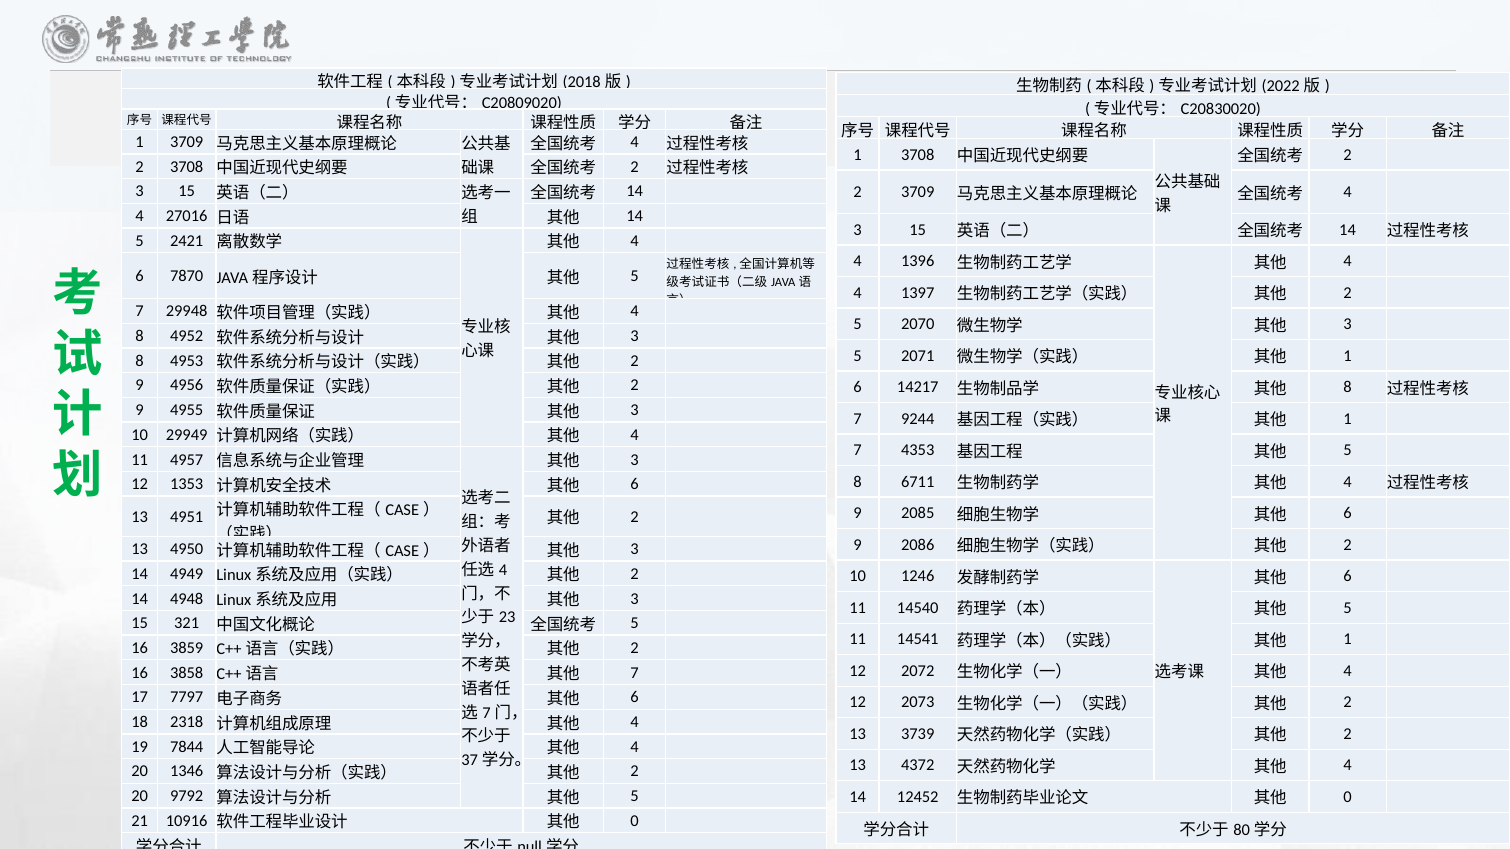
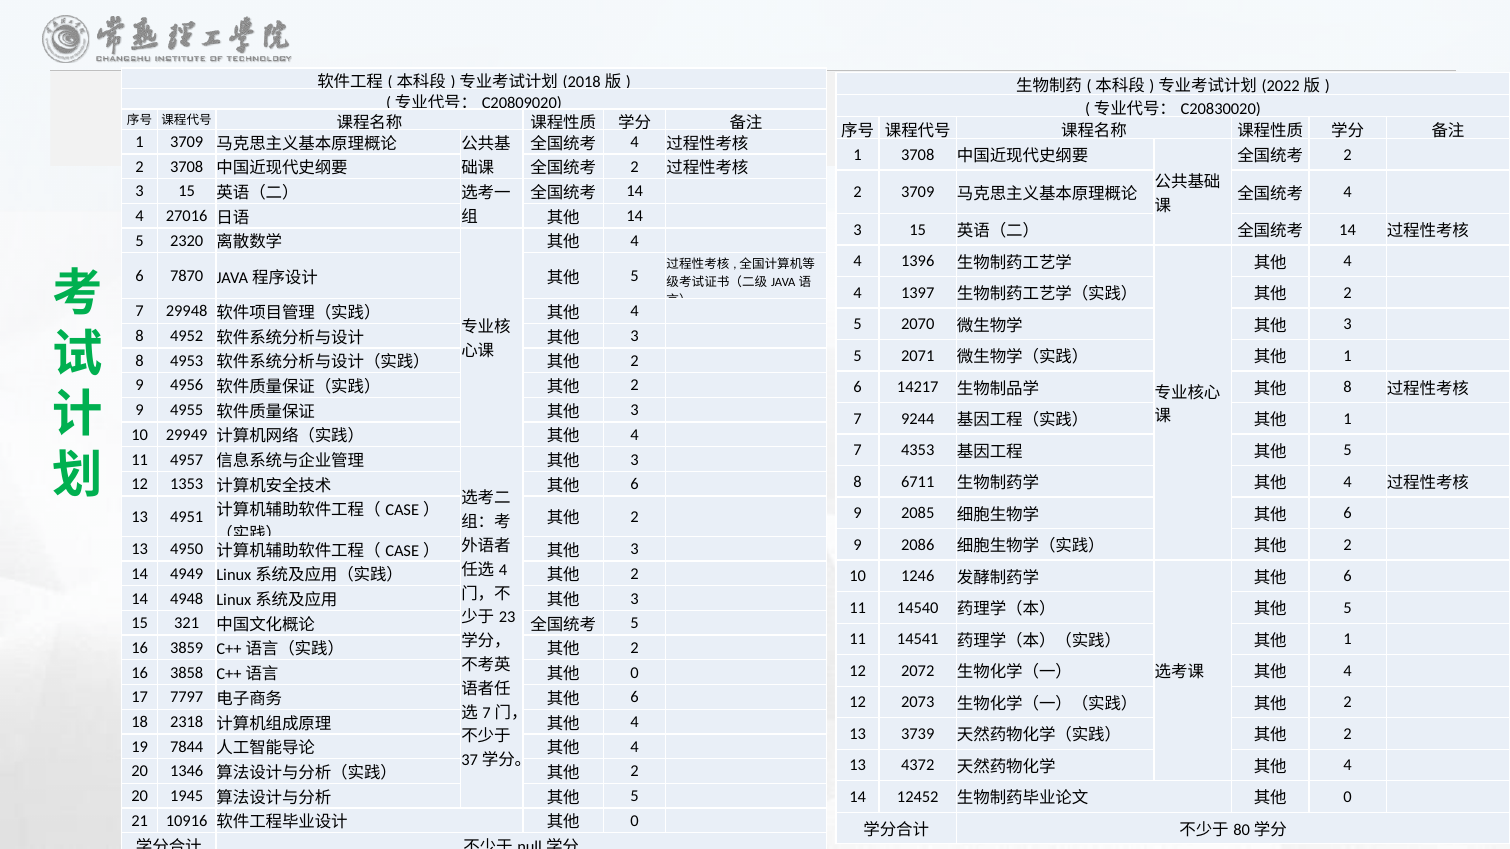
2421: 2421 -> 2320 (187, 241)
7: 7 -> 0 (635, 673)
9792: 9792 -> 1945 (187, 796)
